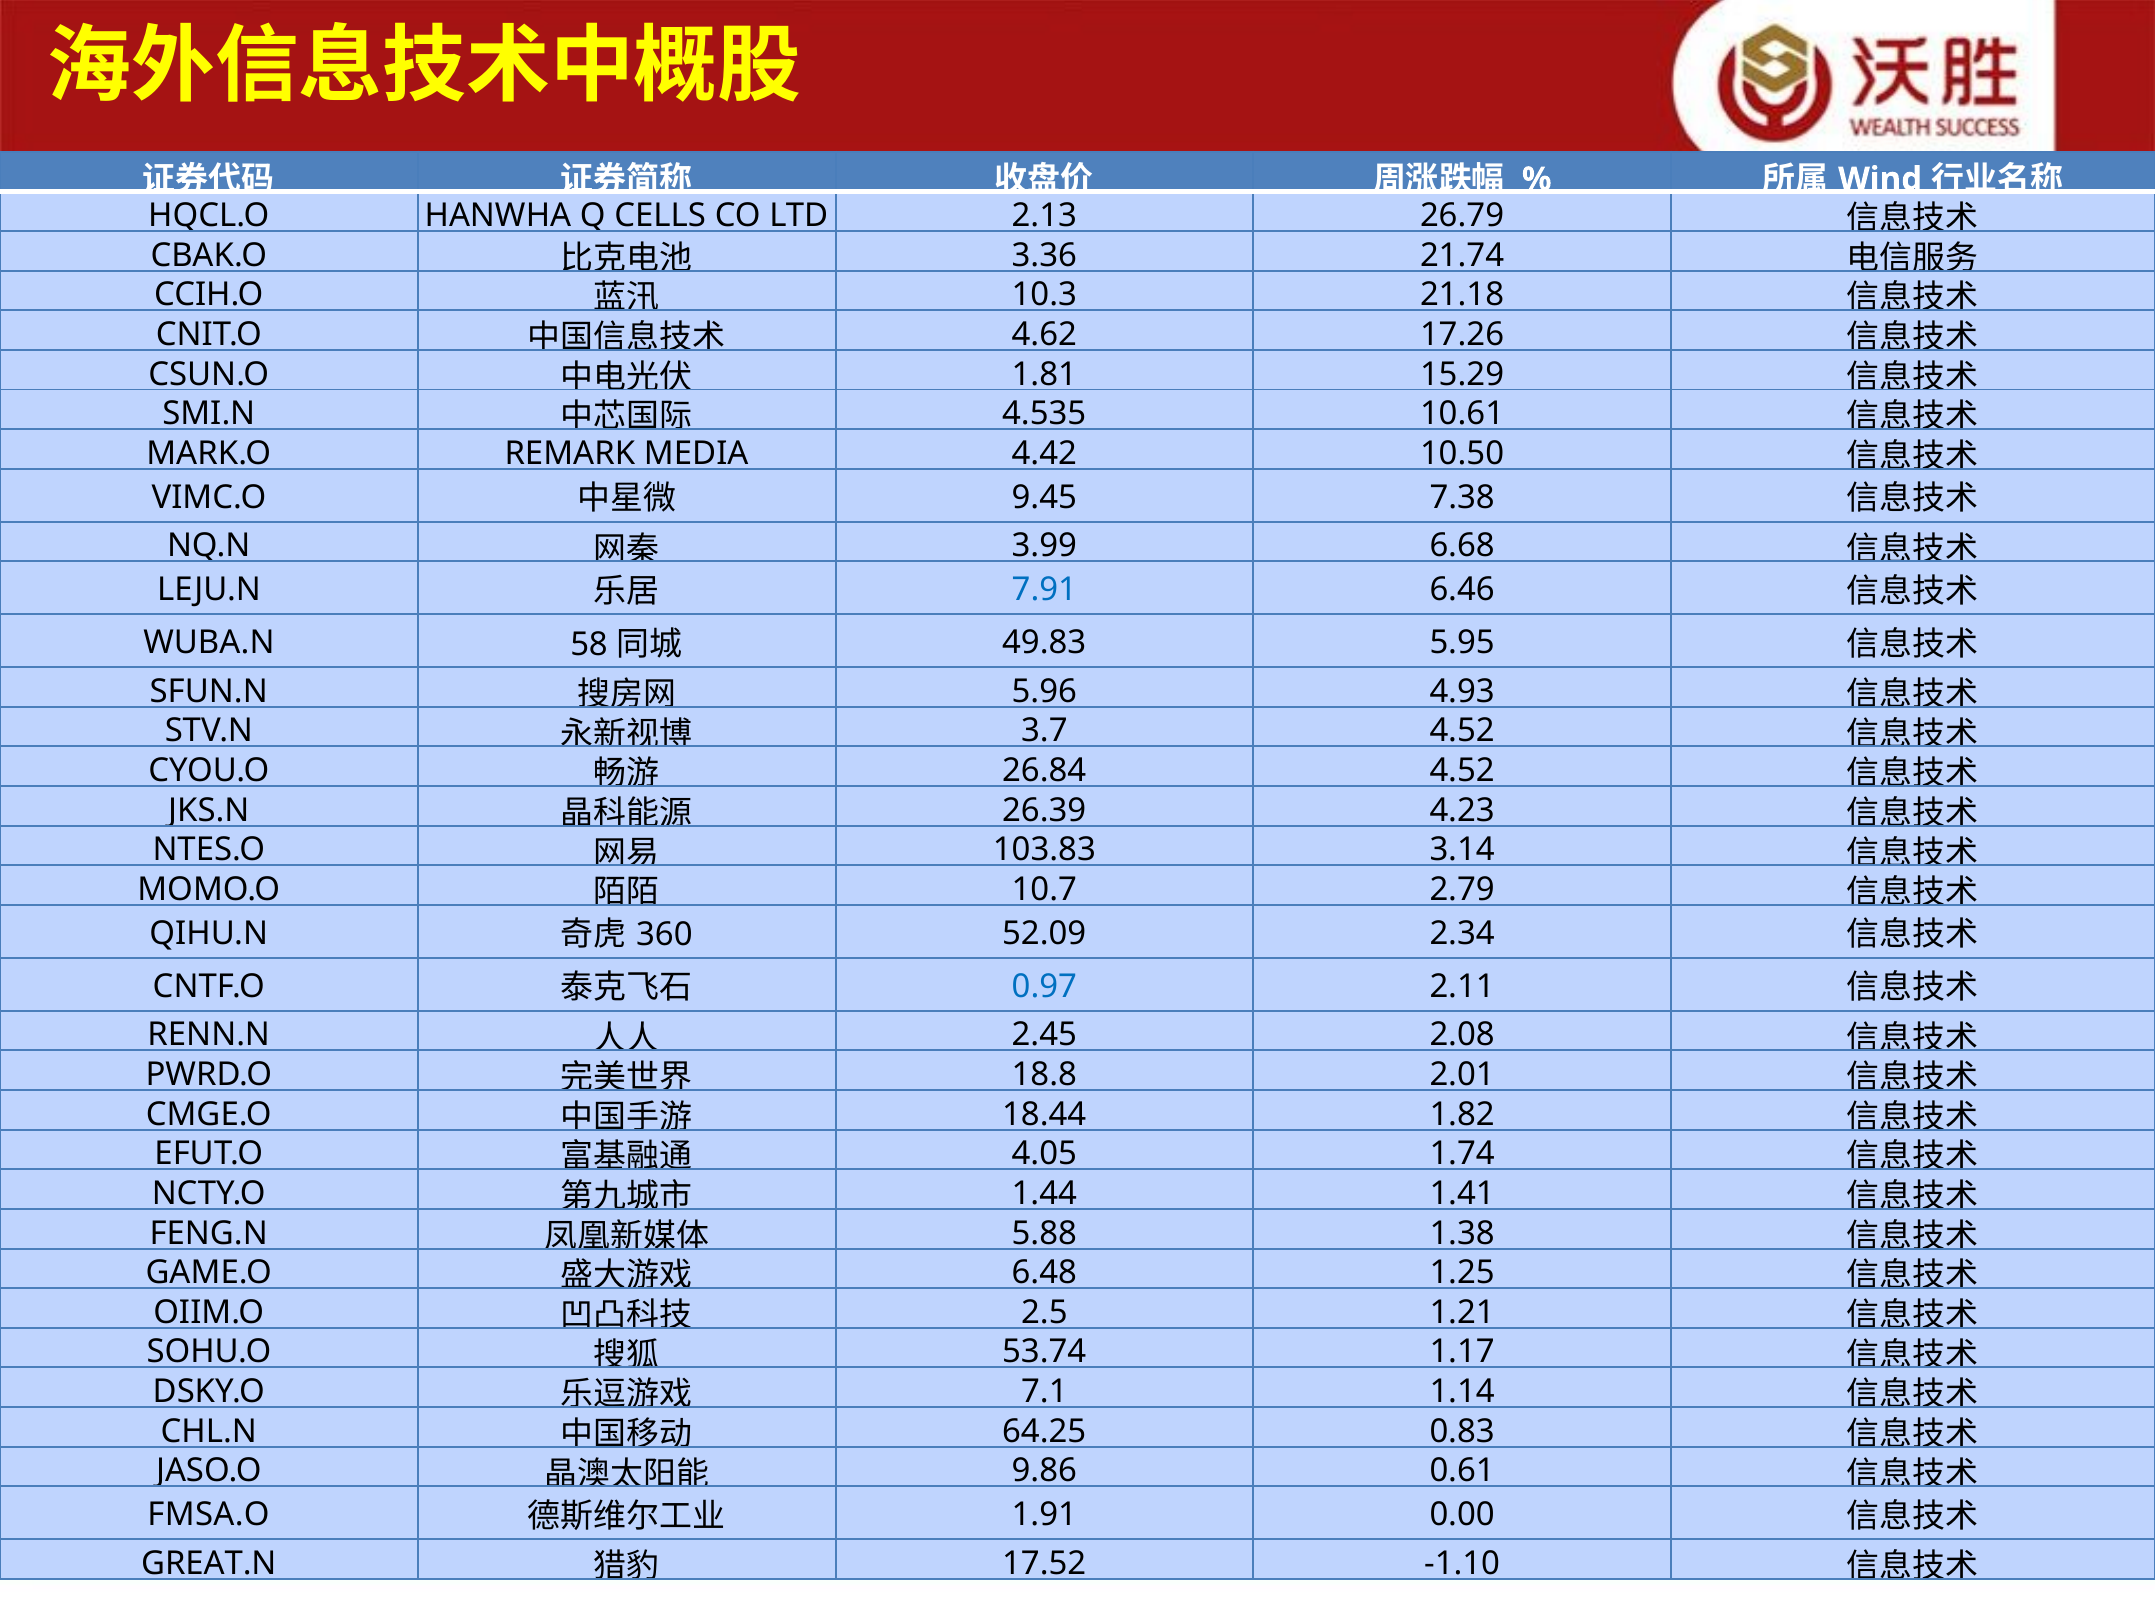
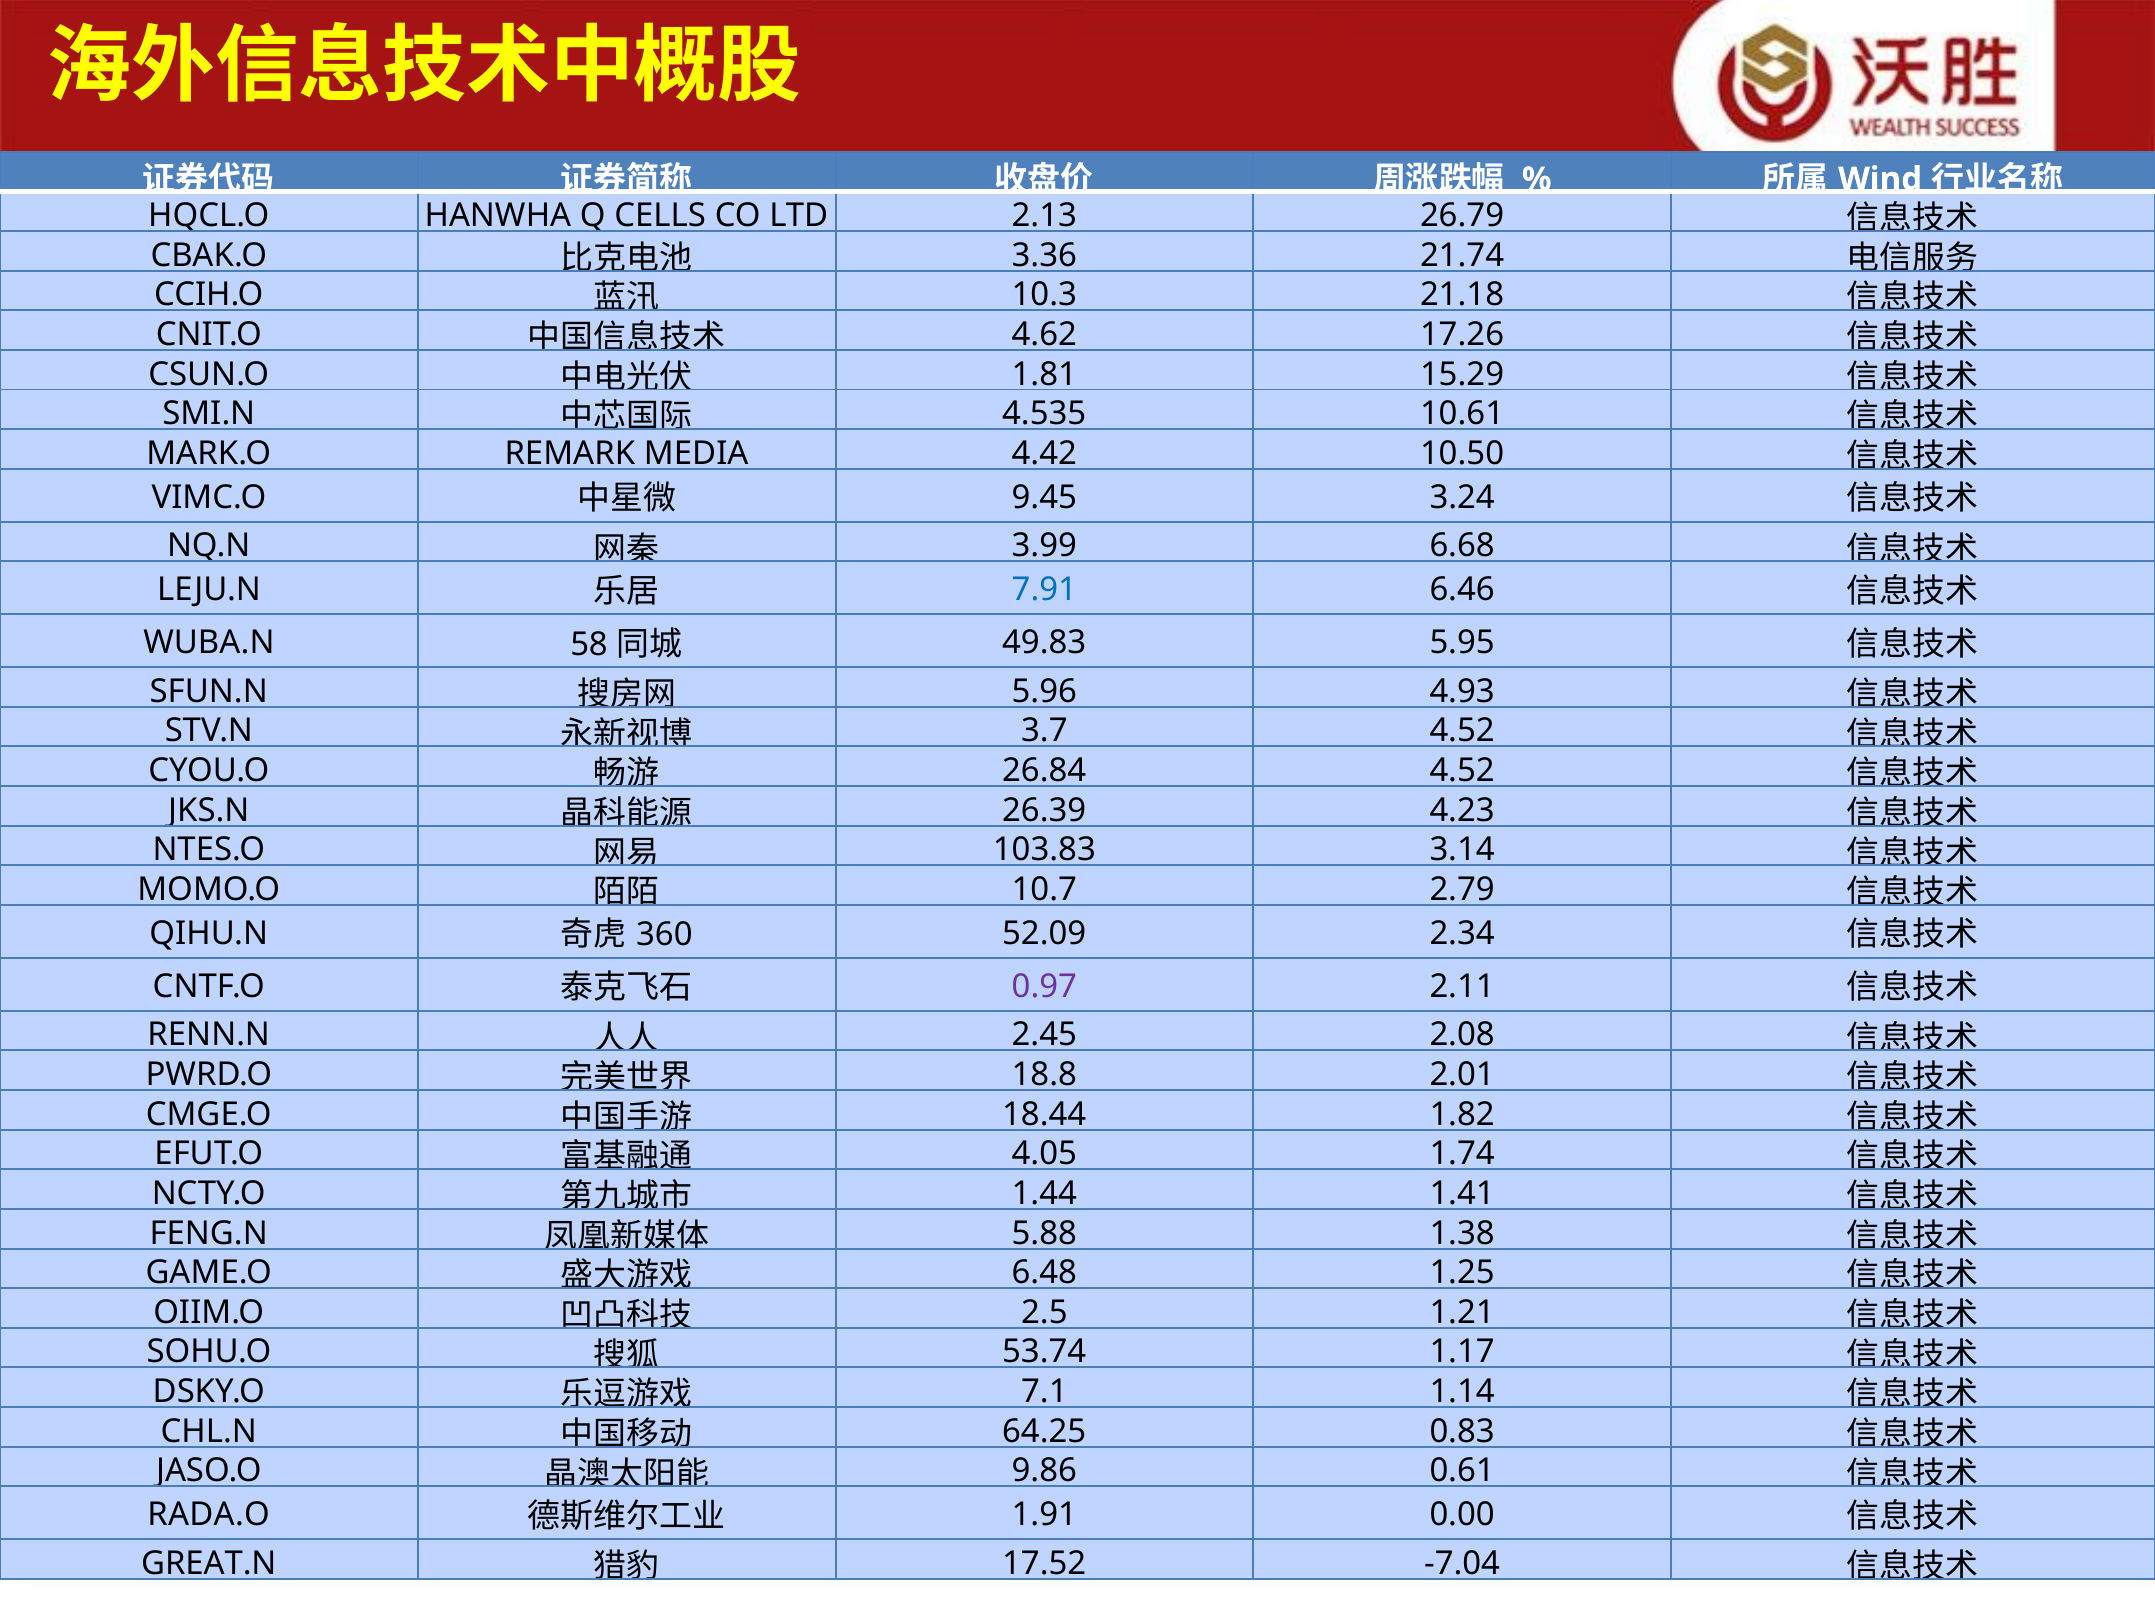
7.38: 7.38 -> 3.24 (1462, 497)
0.97 colour: blue -> purple (1044, 986)
FMSA.O: FMSA.O -> RADA.O (209, 1514)
-1.10: -1.10 -> -7.04 (1462, 1563)
